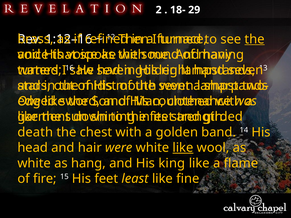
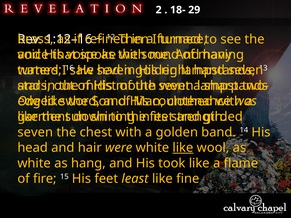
the underline: present -> none (255, 39)
death: death -> seven (35, 132)
king: king -> took (172, 163)
